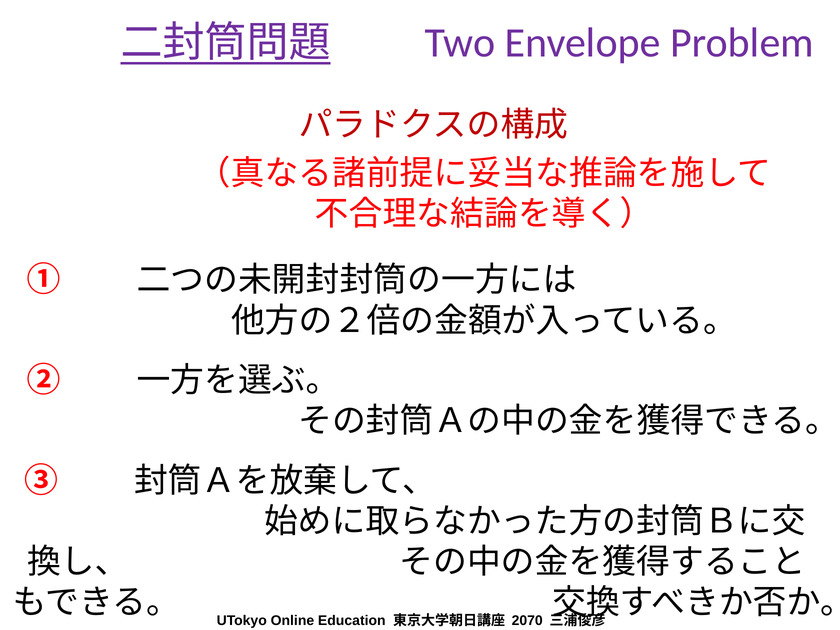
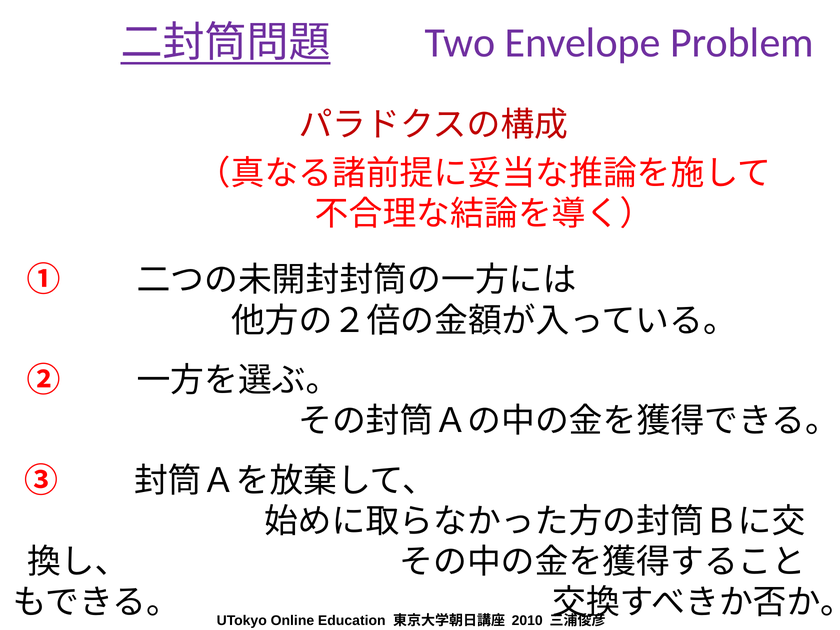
2070: 2070 -> 2010 (527, 621)
